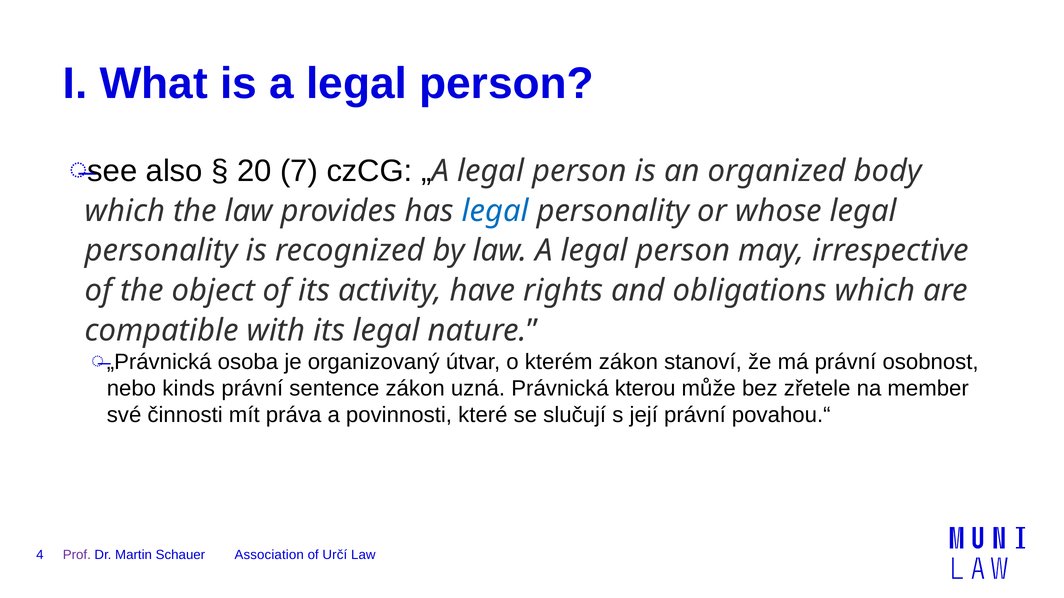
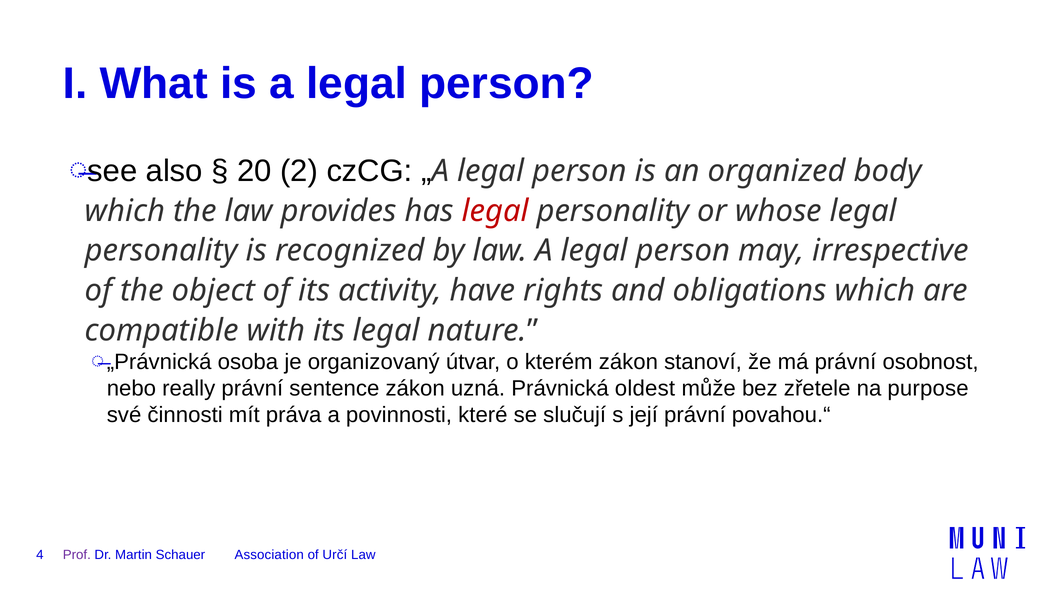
7: 7 -> 2 (299, 171)
legal colour: blue -> red (495, 211)
kinds: kinds -> really (189, 389)
kterou: kterou -> oldest (645, 389)
member: member -> purpose (928, 389)
